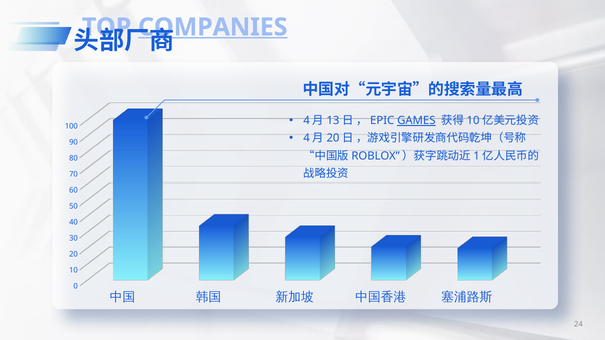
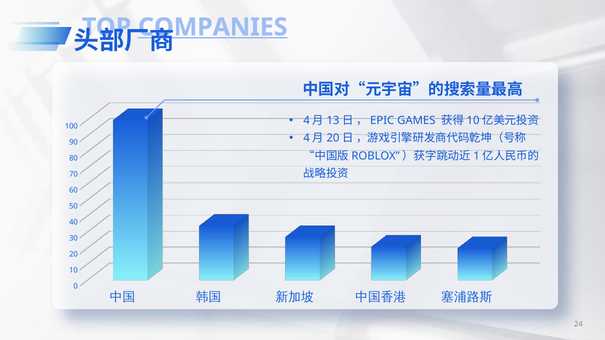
GAMES underline: present -> none (416, 121)
